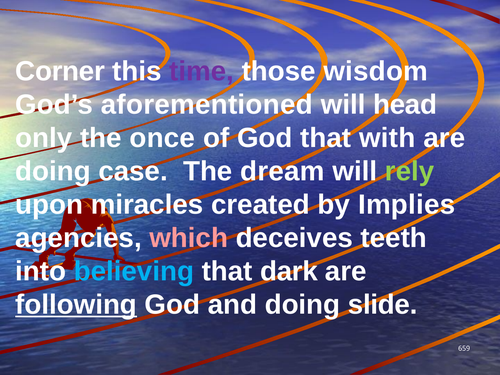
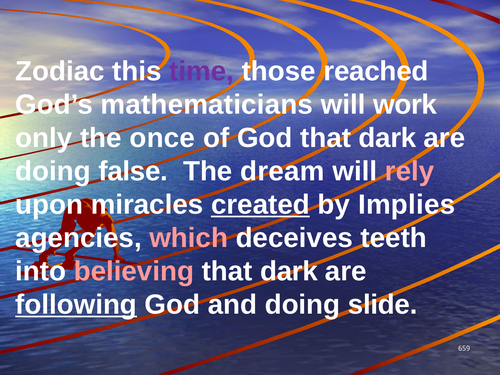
Corner: Corner -> Zodiac (60, 71)
wisdom: wisdom -> reached (376, 71)
aforementioned: aforementioned -> mathematicians (207, 105)
head: head -> work (405, 105)
God that with: with -> dark (387, 138)
case: case -> false (133, 171)
rely colour: light green -> pink (410, 171)
created underline: none -> present (260, 205)
believing colour: light blue -> pink (134, 271)
